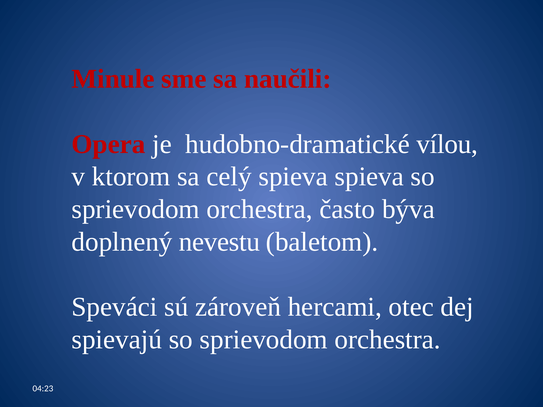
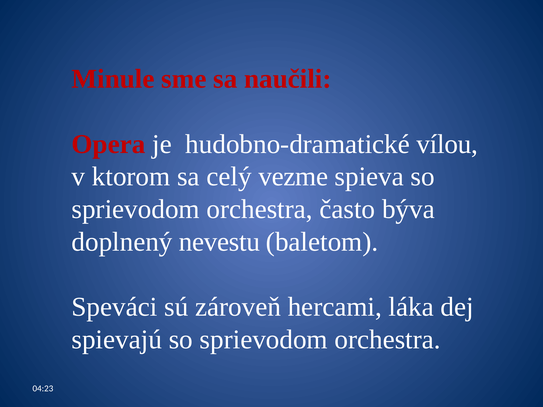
celý spieva: spieva -> vezme (293, 177)
otec: otec -> láka (411, 307)
